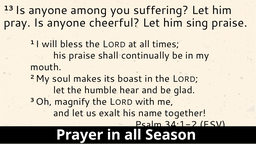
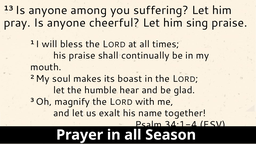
34:1-2: 34:1-2 -> 34:1-4 (181, 125)
